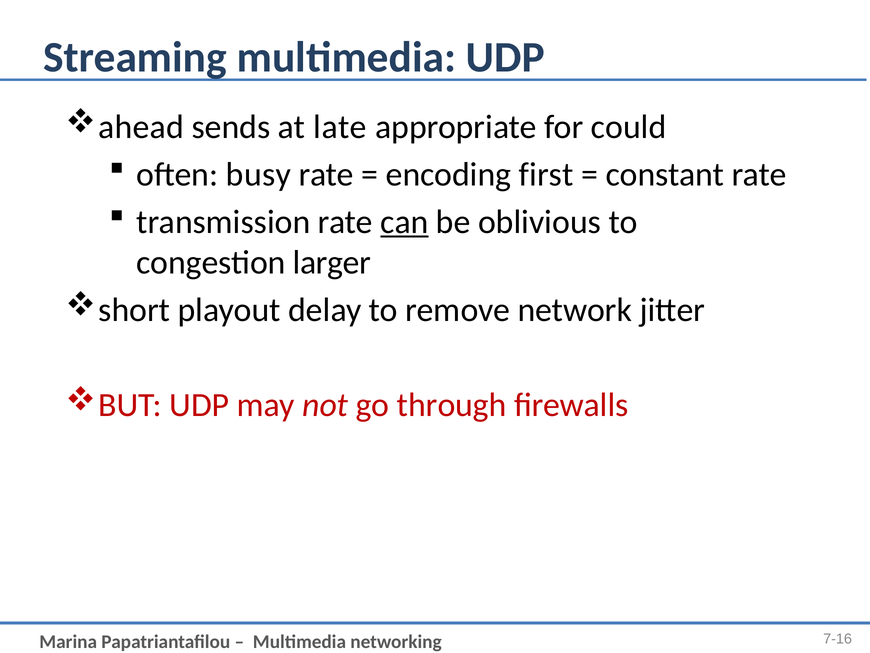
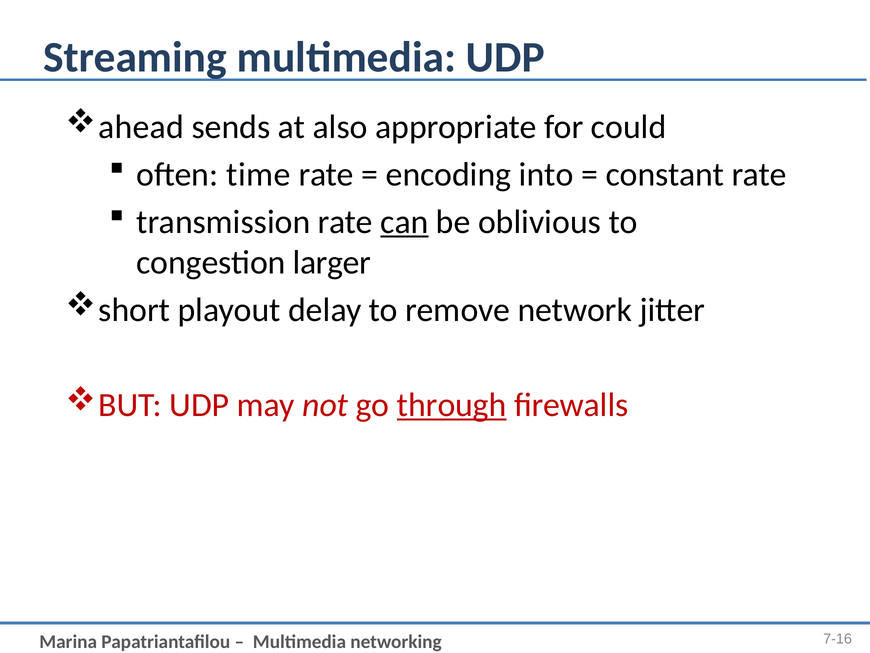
late: late -> also (340, 127)
busy: busy -> time (258, 175)
first: first -> into (546, 175)
through underline: none -> present (452, 405)
